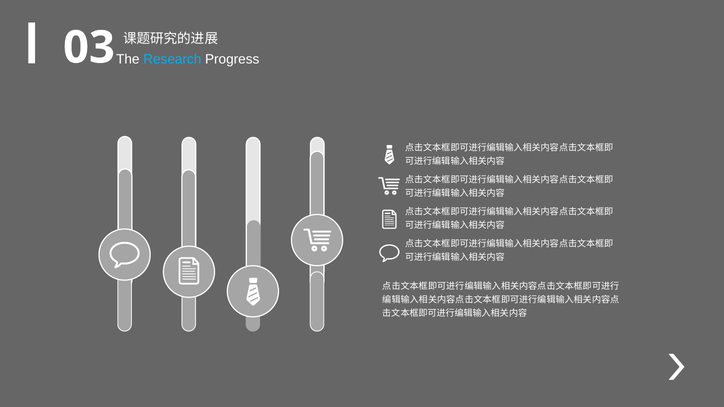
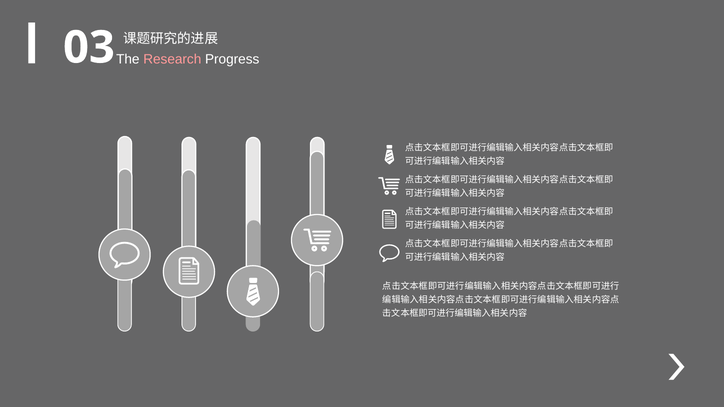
Research colour: light blue -> pink (172, 59)
